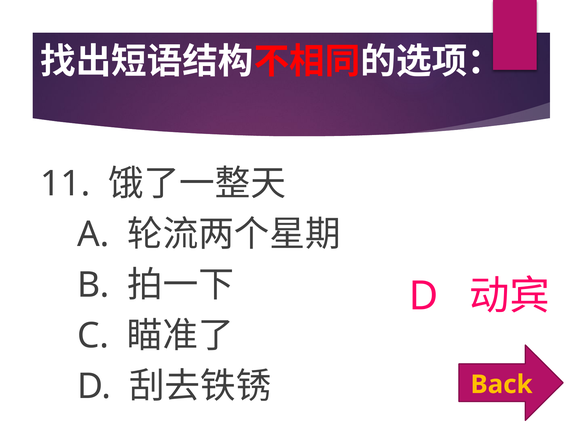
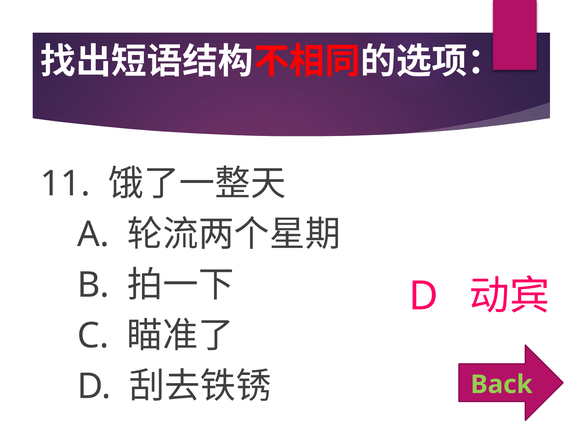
Back colour: yellow -> light green (502, 385)
